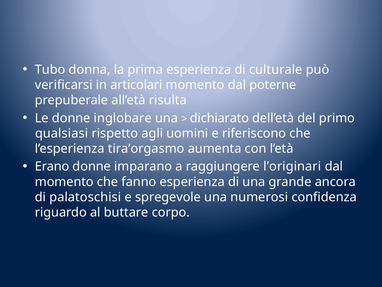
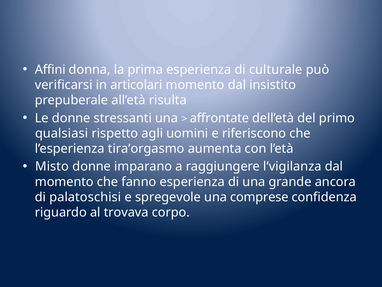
Tubo: Tubo -> Affini (50, 69)
poterne: poterne -> insistito (273, 85)
inglobare: inglobare -> stressanti (123, 118)
dichiarato: dichiarato -> affrontate (219, 118)
Erano: Erano -> Misto (52, 166)
l’originari: l’originari -> l’vigilanza (292, 166)
numerosi: numerosi -> comprese (259, 197)
buttare: buttare -> trovava (126, 212)
